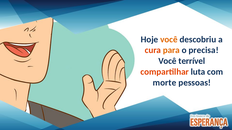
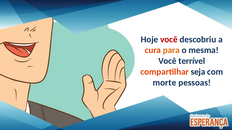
você colour: orange -> red (169, 40)
precisa: precisa -> mesma (204, 50)
luta: luta -> seja (198, 72)
